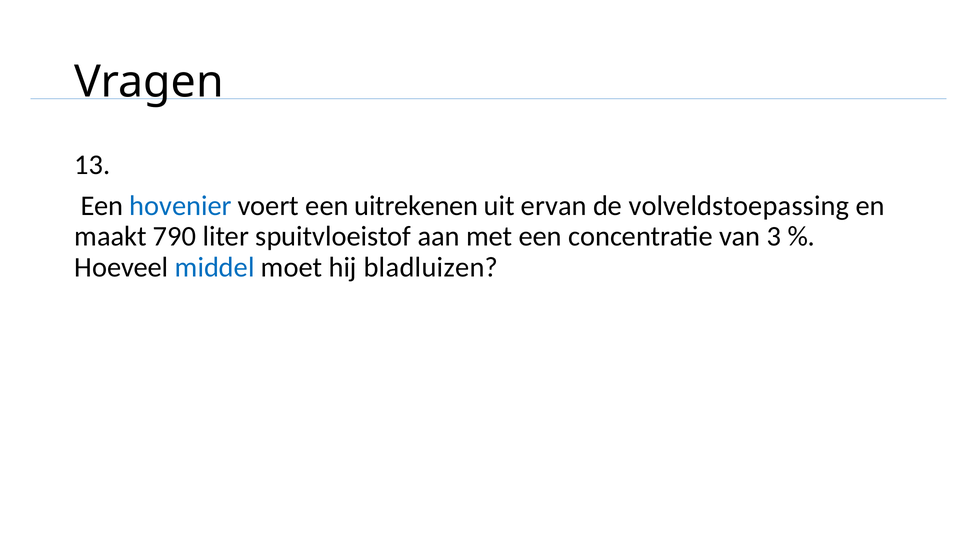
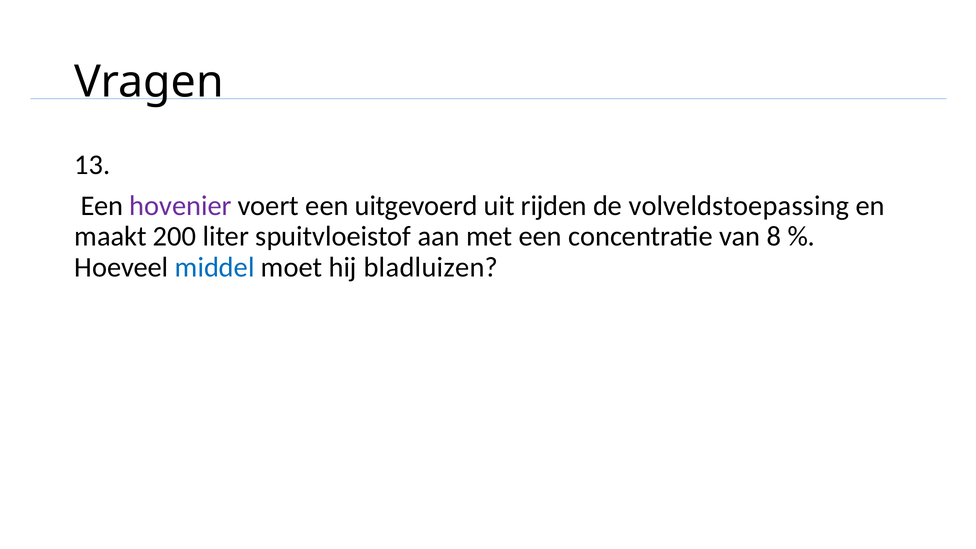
hovenier colour: blue -> purple (181, 206)
uitrekenen: uitrekenen -> uitgevoerd (416, 206)
ervan: ervan -> rijden (554, 206)
790: 790 -> 200 (175, 237)
3: 3 -> 8 (774, 237)
